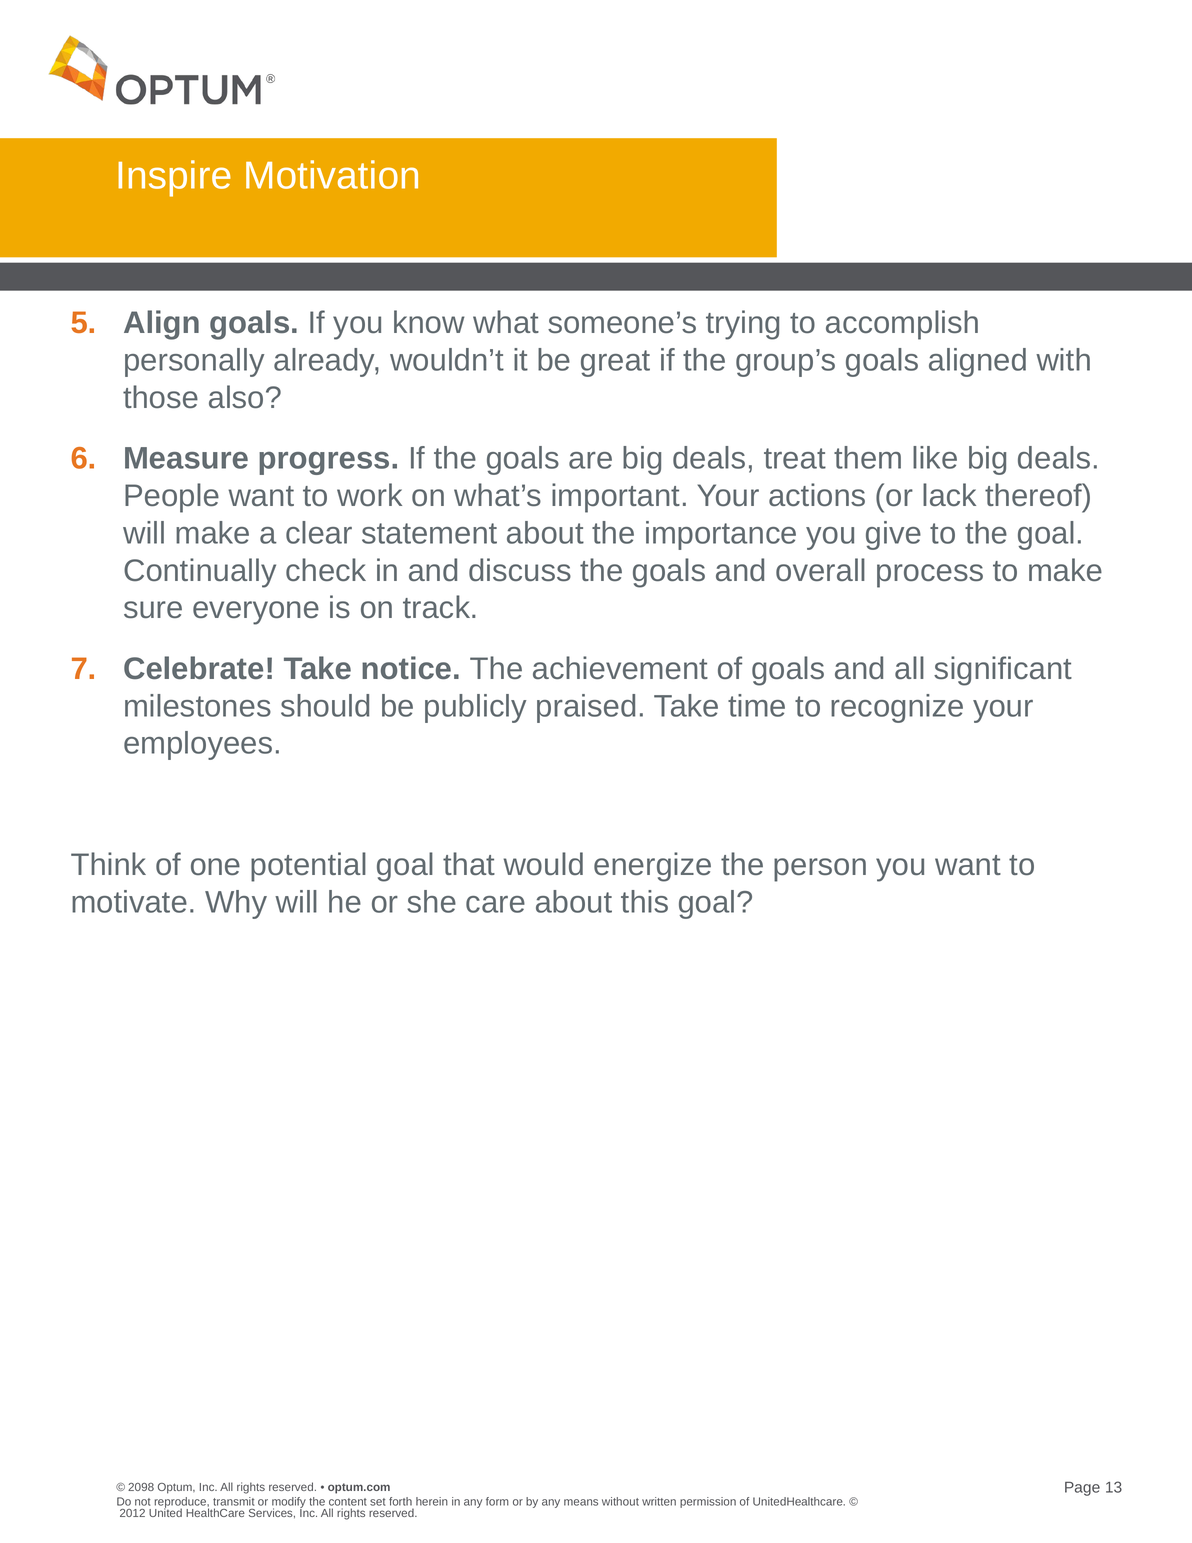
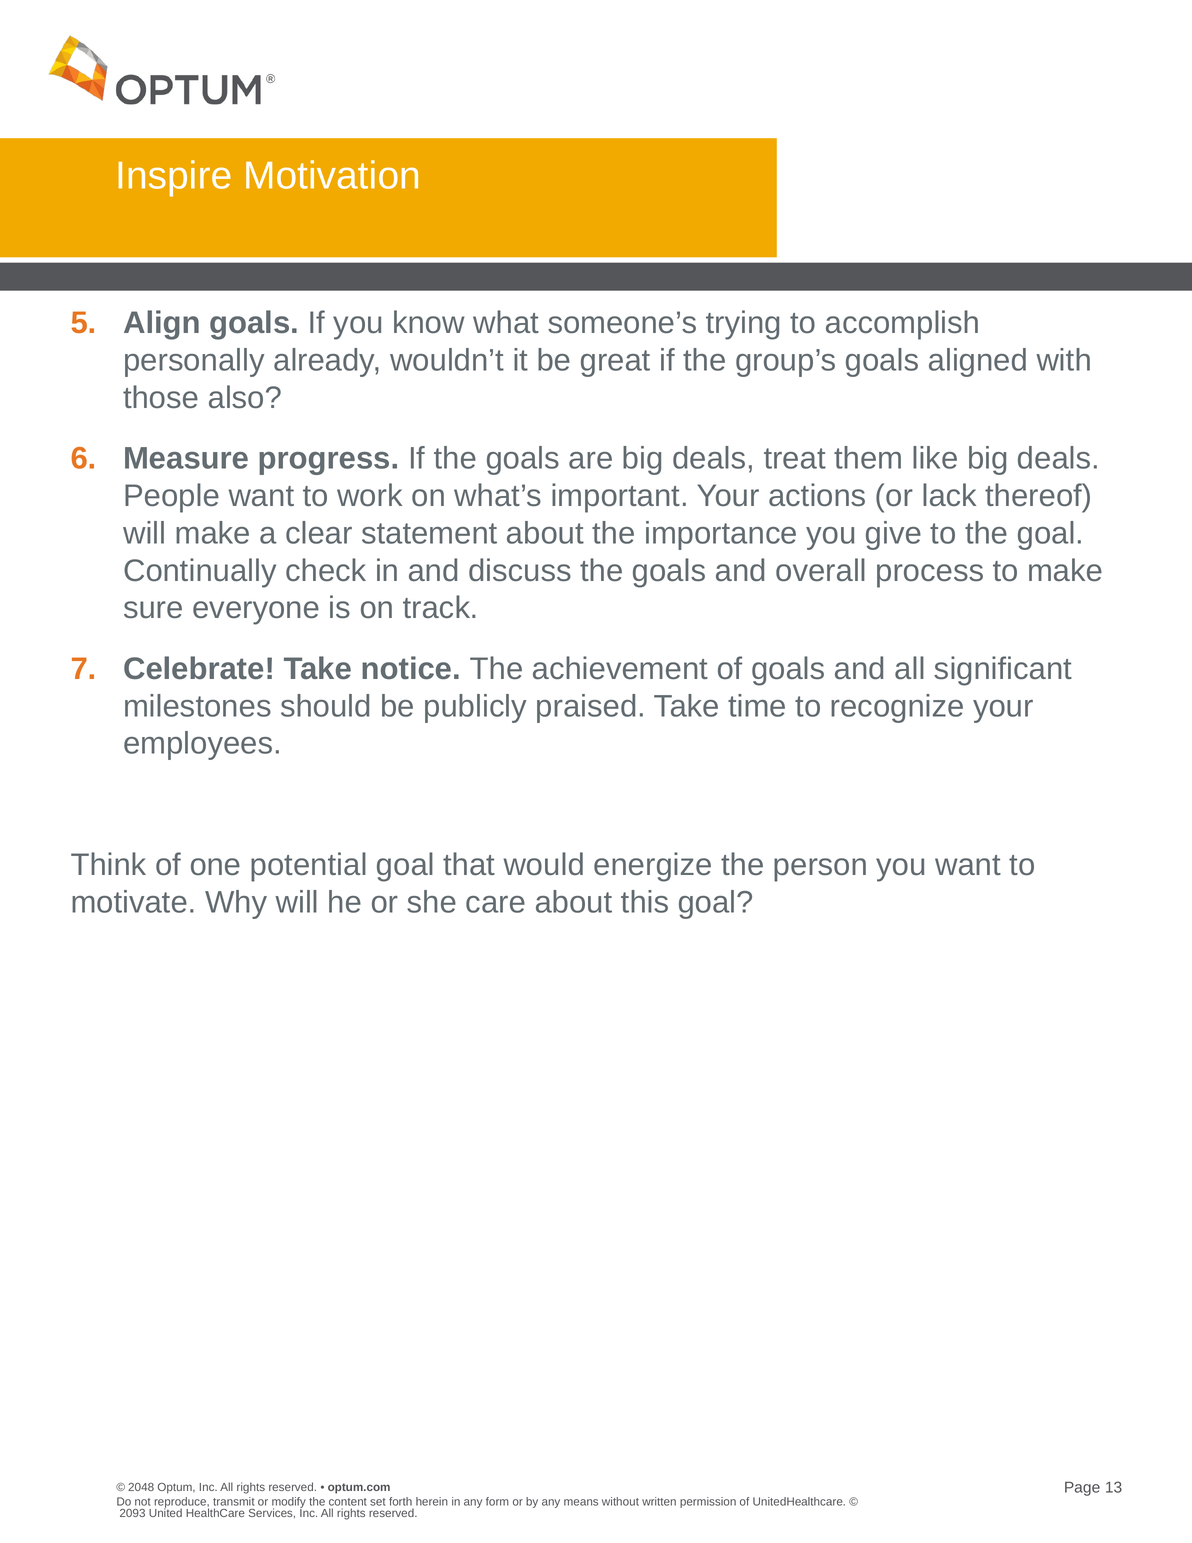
2098: 2098 -> 2048 (141, 1487)
2012: 2012 -> 2093 (132, 1513)
